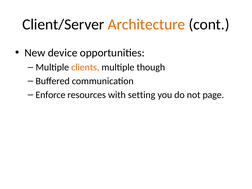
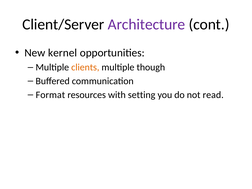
Architecture colour: orange -> purple (147, 24)
device: device -> kernel (63, 53)
Enforce: Enforce -> Format (50, 95)
page: page -> read (213, 95)
